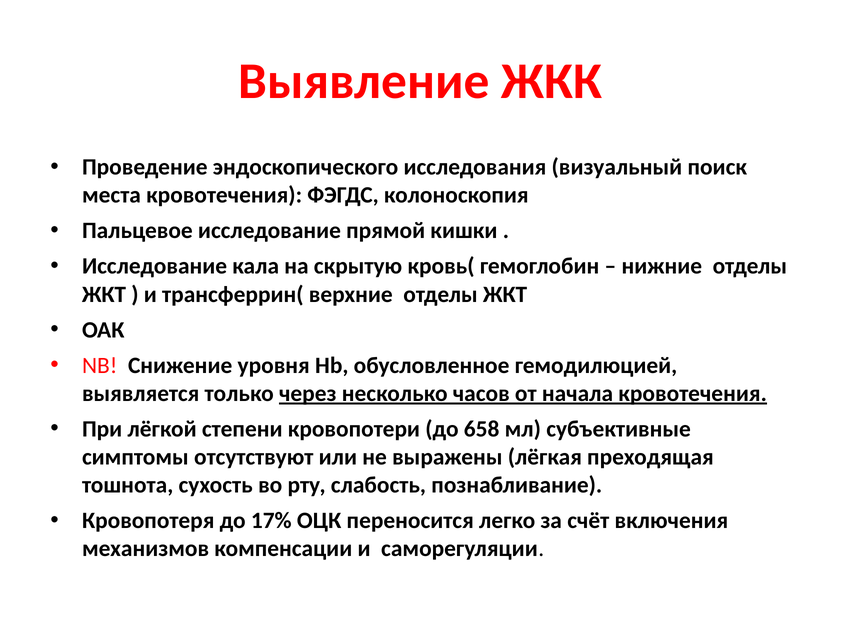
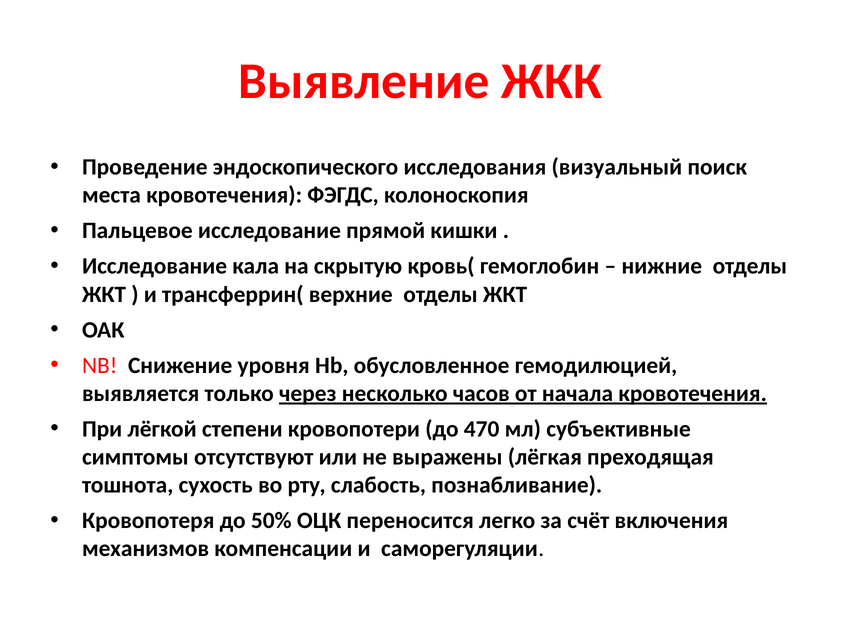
658: 658 -> 470 (482, 429)
17%: 17% -> 50% (271, 520)
